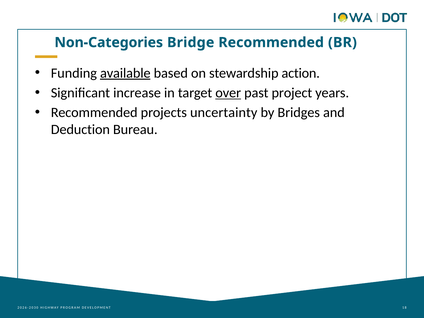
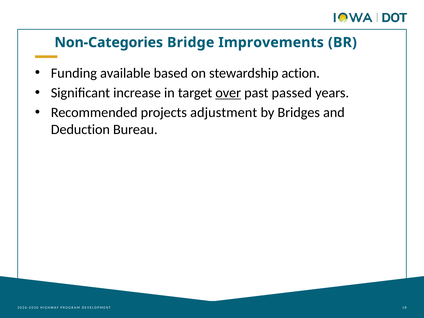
Bridge Recommended: Recommended -> Improvements (271, 42)
available underline: present -> none (125, 73)
project: project -> passed (292, 93)
uncertainty: uncertainty -> adjustment (224, 113)
